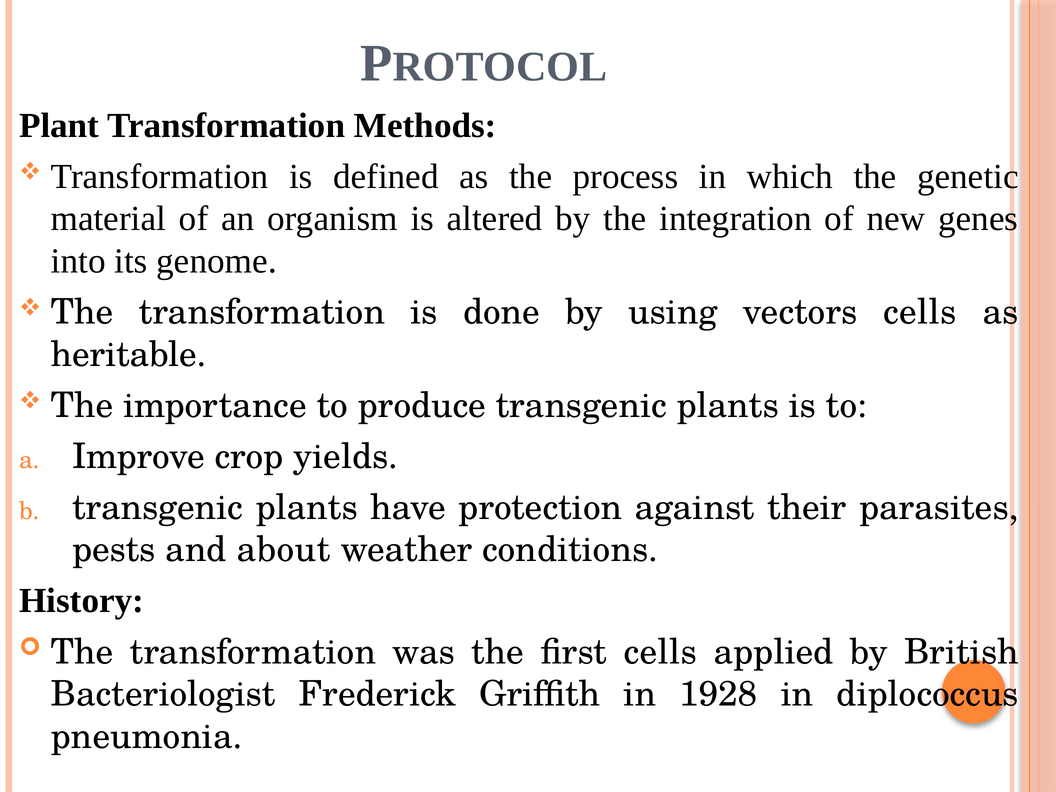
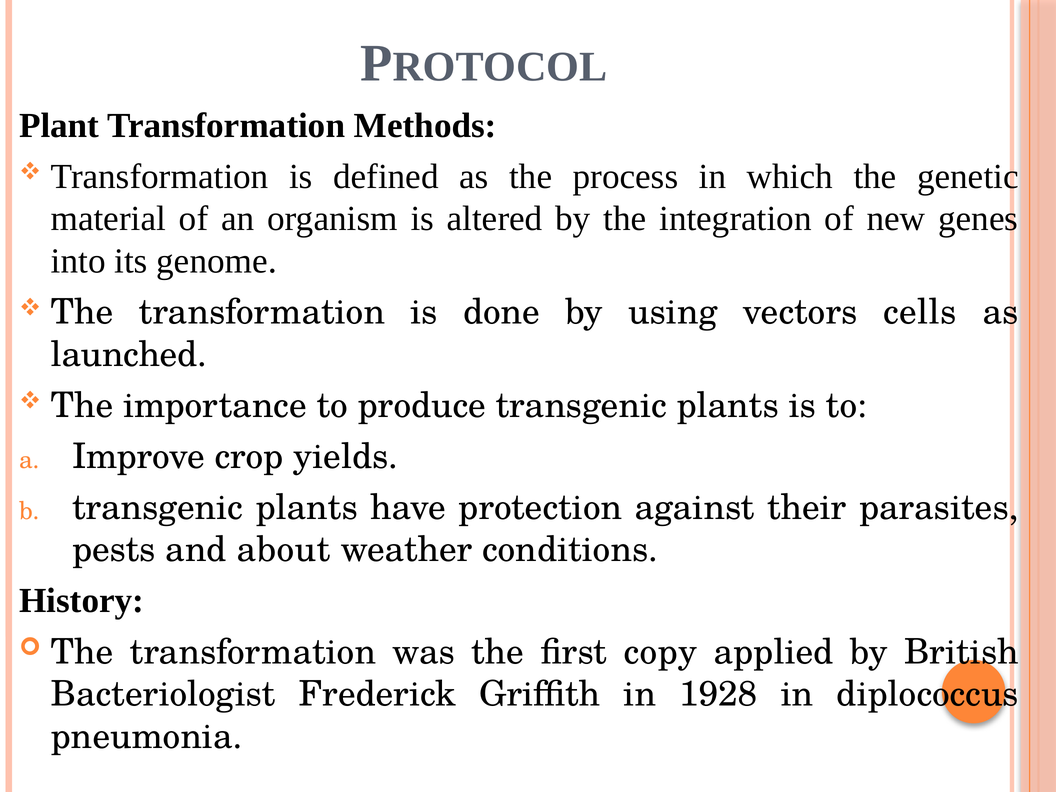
heritable: heritable -> launched (129, 354)
first cells: cells -> copy (660, 652)
